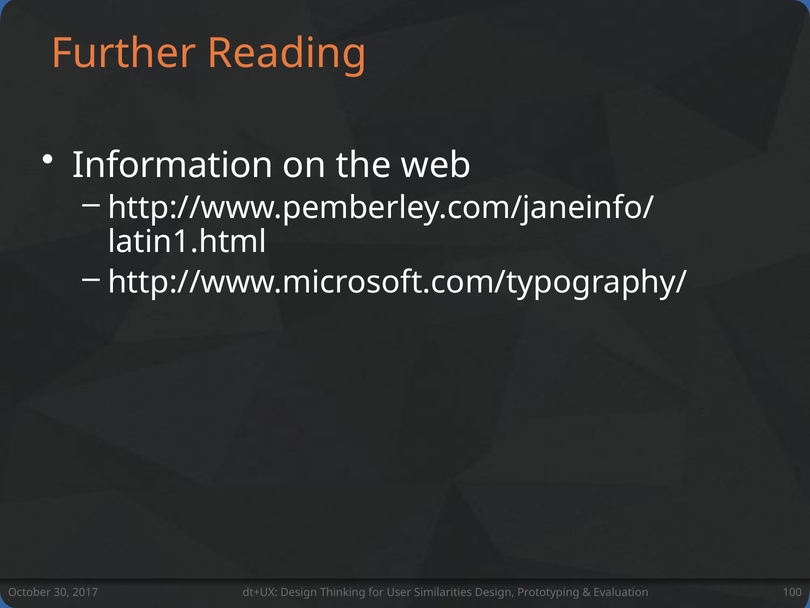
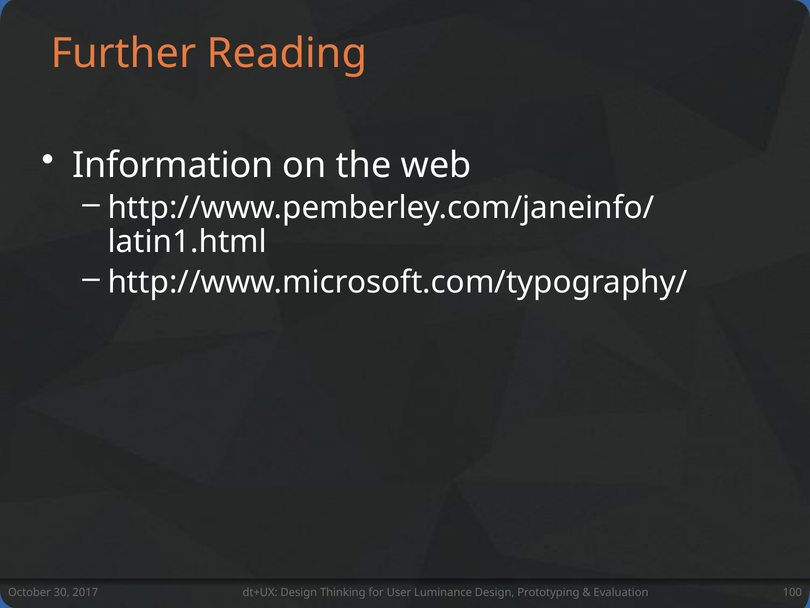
Similarities: Similarities -> Luminance (443, 592)
